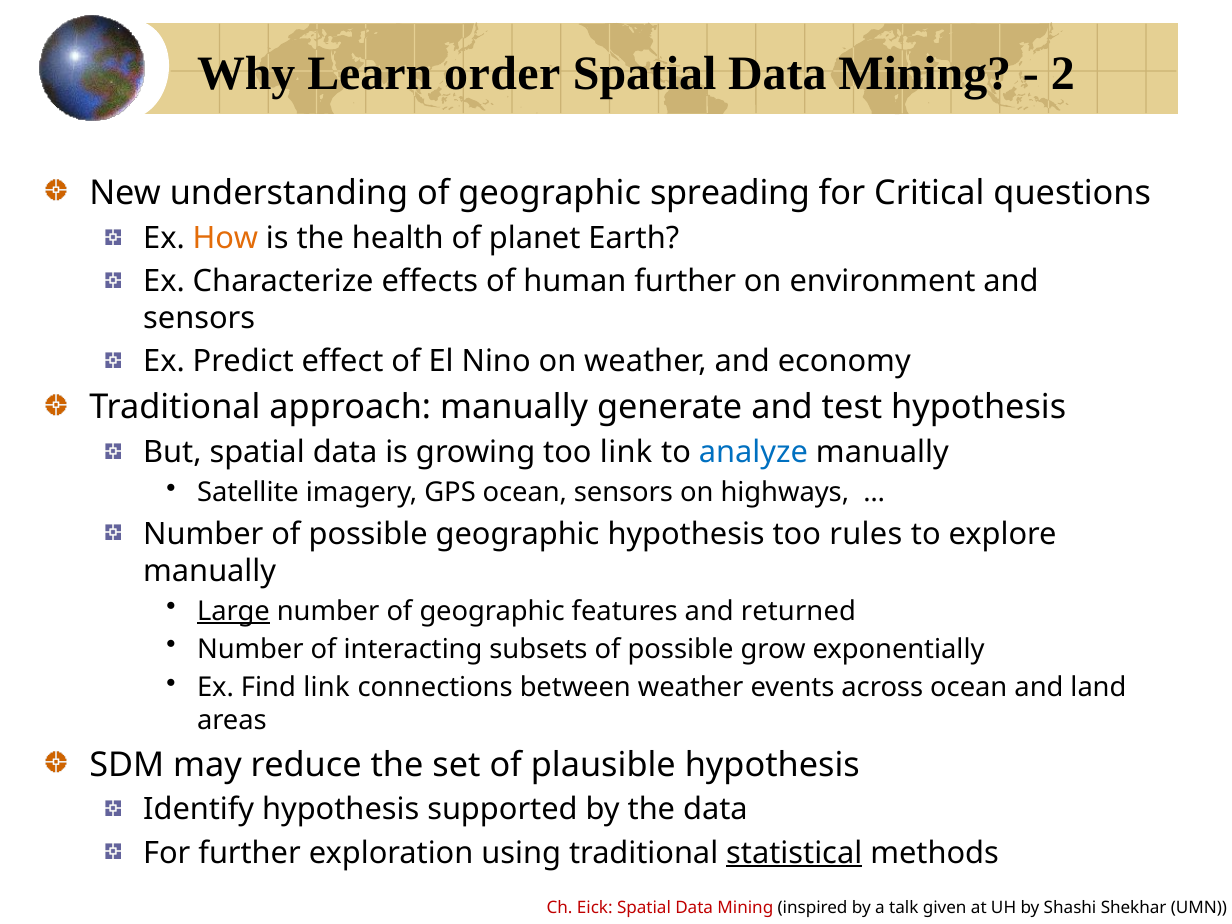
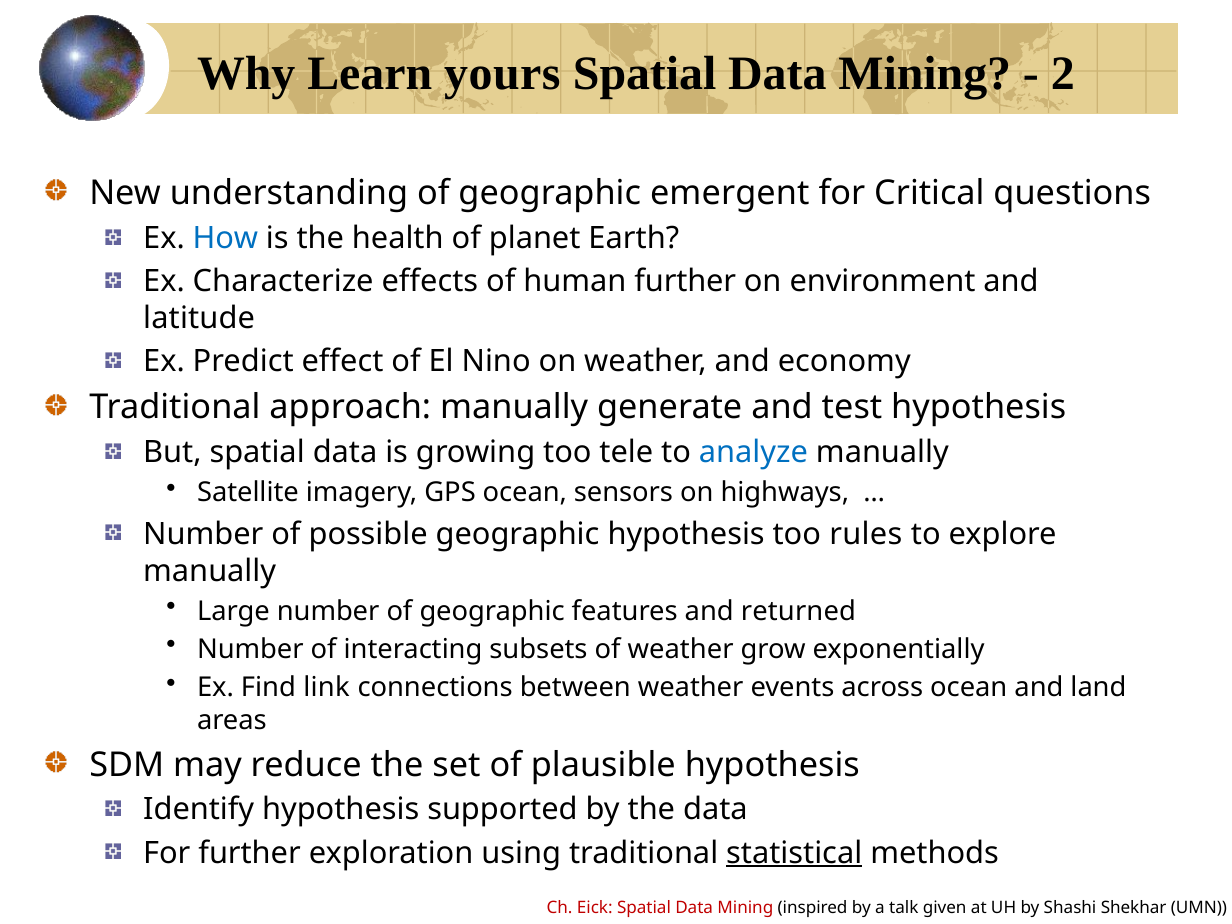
order: order -> yours (502, 74)
spreading: spreading -> emergent (730, 193)
How colour: orange -> blue (225, 238)
sensors: sensors -> latitude (199, 318)
too link: link -> tele (626, 453)
Large underline: present -> none (233, 611)
subsets of possible: possible -> weather (681, 649)
